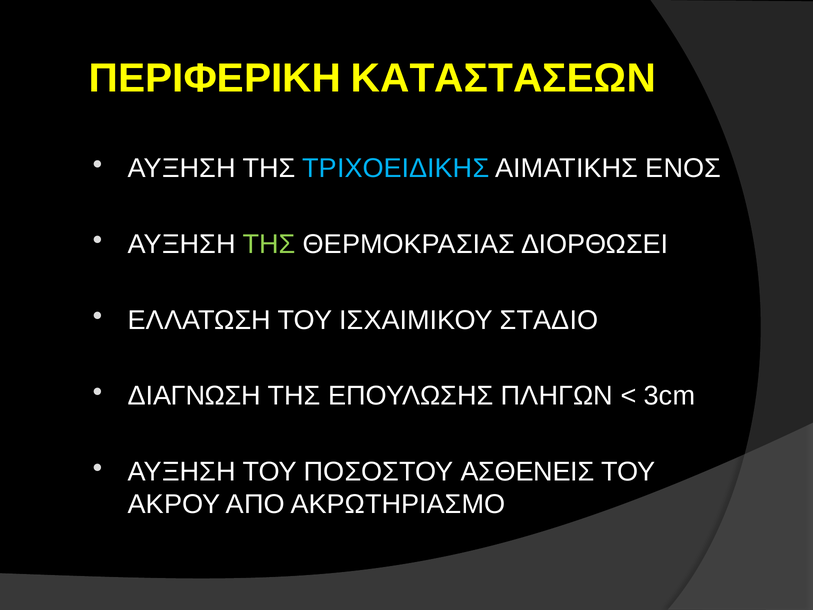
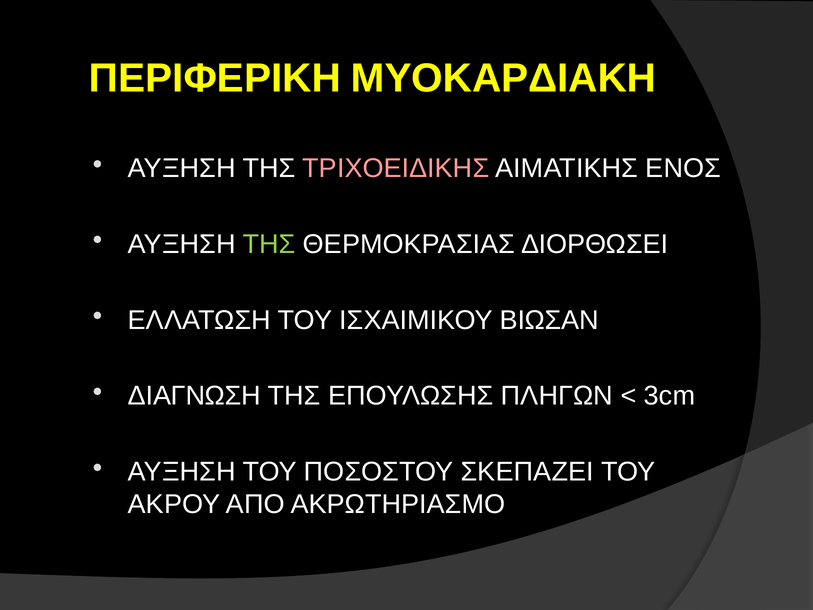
ΚΑΤΑΣΤΑΣΕΩΝ: ΚΑΤΑΣΤΑΣΕΩΝ -> ΜΥΟΚΑΡΔΙΑΚΗ (503, 78)
ΤΡΙΧΟΕΙΔΙΚΗΣ colour: light blue -> pink (396, 168)
ΣΤΑΔΙΟ: ΣΤΑΔΙΟ -> ΒΙΩΣΑΝ (549, 320)
ΑΣΘΕΝΕΙΣ: ΑΣΘΕΝΕΙΣ -> ΣΚΕΠΑΖΕΙ (527, 472)
